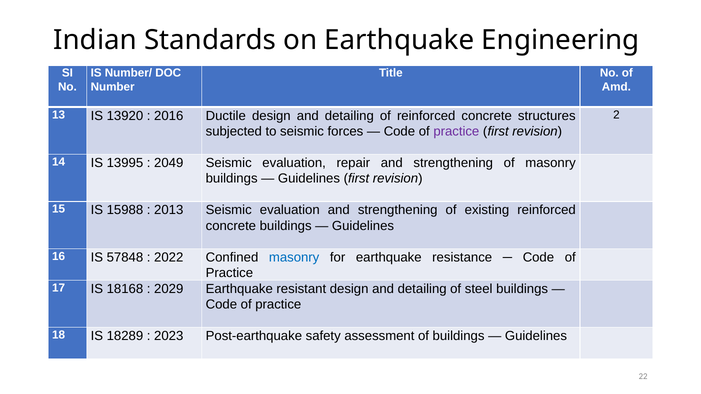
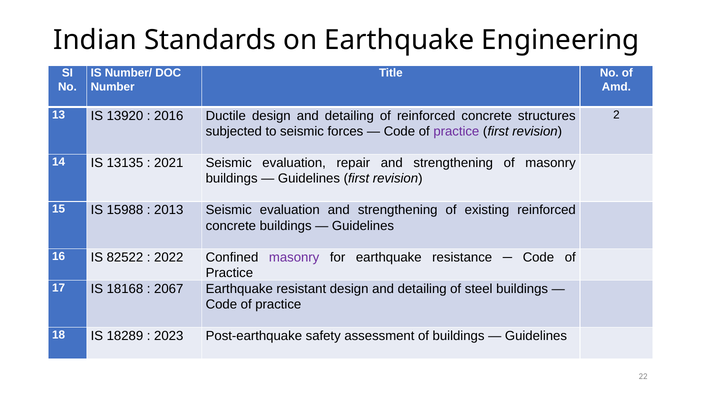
13995: 13995 -> 13135 (125, 163)
2049: 2049 -> 2021 (169, 163)
57848: 57848 -> 82522 (125, 257)
masonry colour: blue -> purple (294, 257)
2029: 2029 -> 2067 (169, 289)
